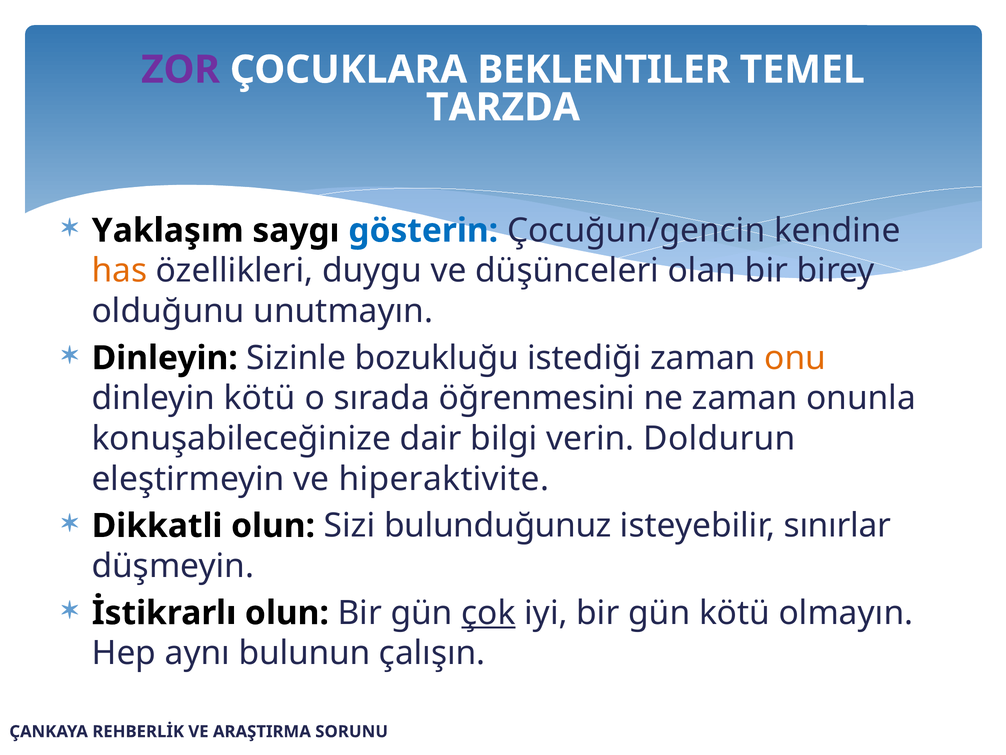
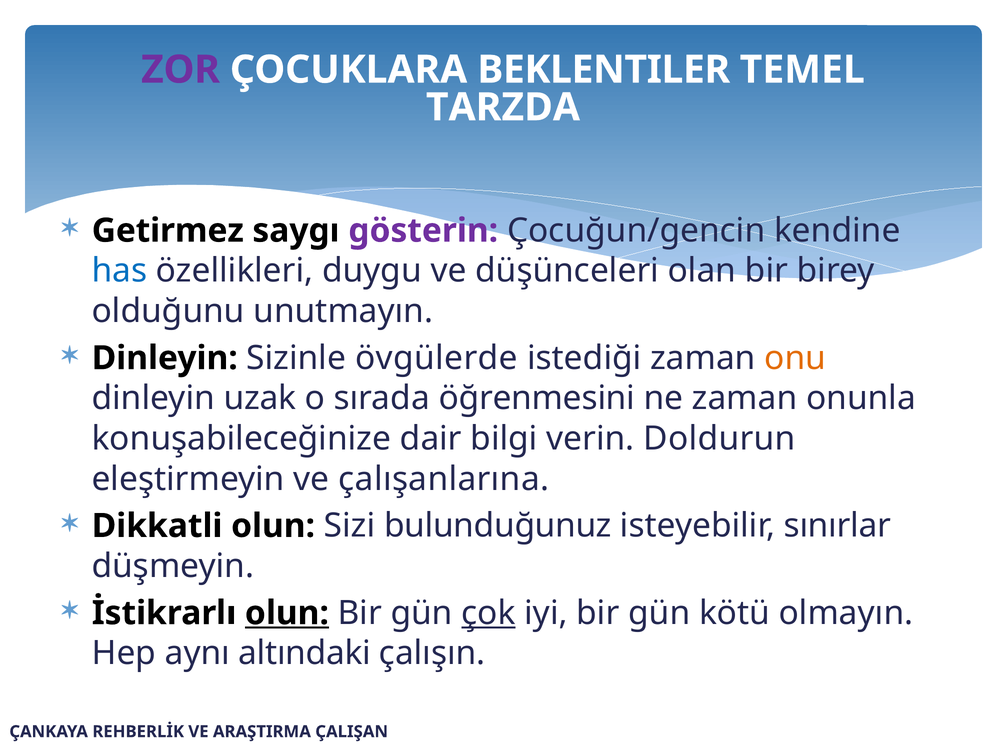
Yaklaşım: Yaklaşım -> Getirmez (168, 230)
gösterin colour: blue -> purple (423, 230)
has colour: orange -> blue (119, 271)
bozukluğu: bozukluğu -> övgülerde (437, 358)
dinleyin kötü: kötü -> uzak (260, 398)
hiperaktivite: hiperaktivite -> çalışanlarına (444, 479)
olun underline: none -> present (287, 613)
bulunun: bulunun -> altındaki (305, 653)
SORUNU: SORUNU -> ÇALIŞAN (352, 731)
